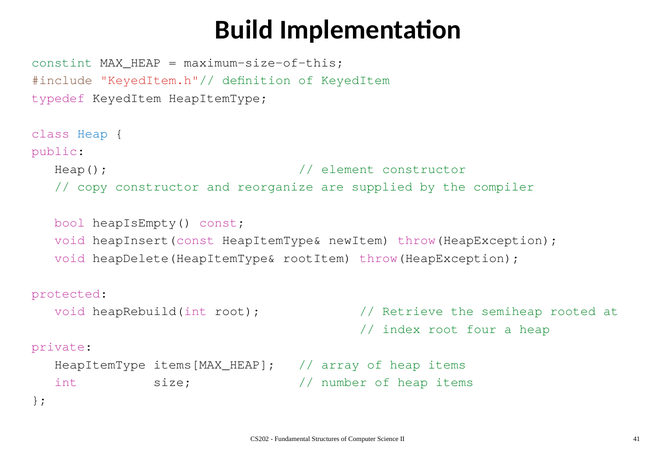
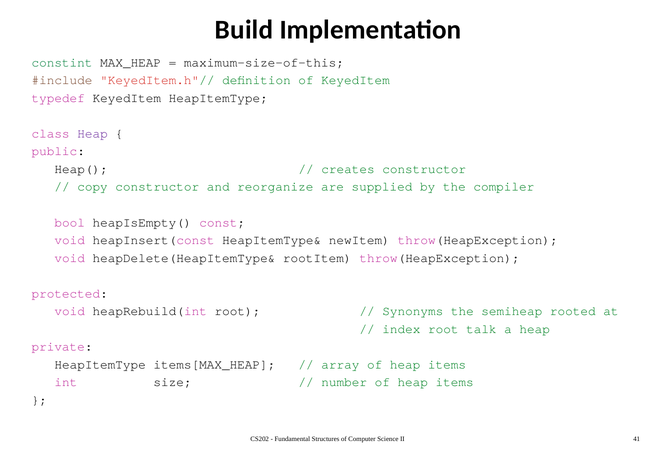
Heap colour: blue -> purple (93, 134)
element: element -> creates (348, 169)
Retrieve: Retrieve -> Synonyms (413, 312)
four: four -> talk (481, 329)
